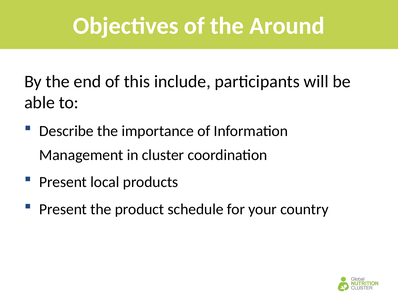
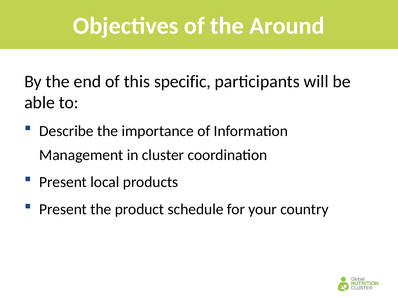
include: include -> specific (182, 82)
